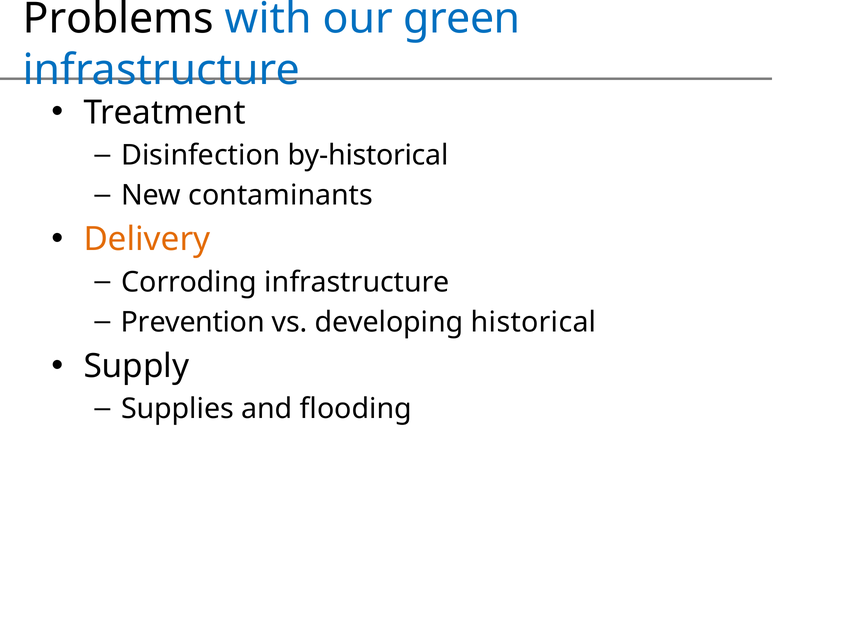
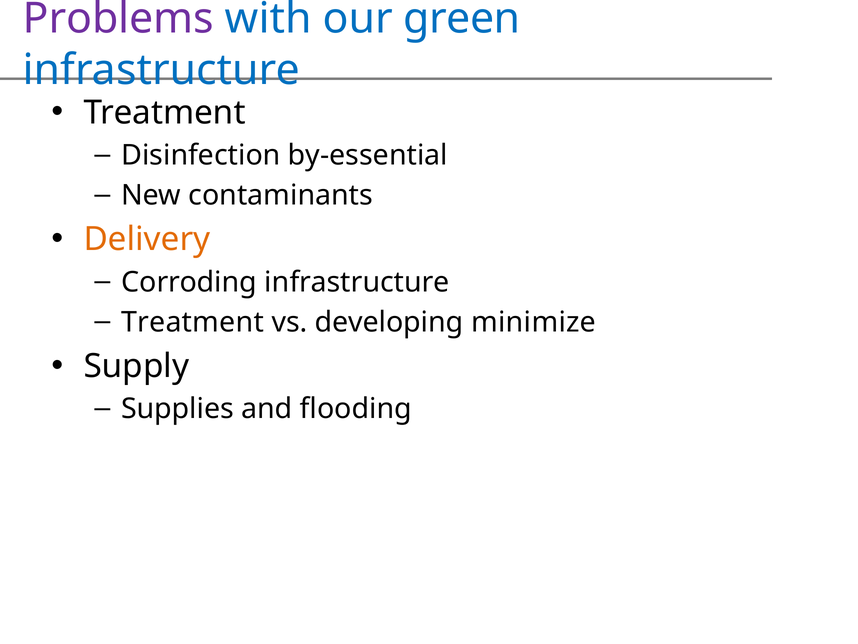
Problems colour: black -> purple (118, 19)
by-historical: by-historical -> by-essential (368, 155)
Prevention: Prevention -> Treatment (193, 322)
historical: historical -> minimize (534, 322)
